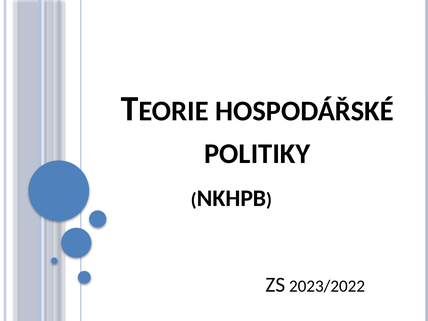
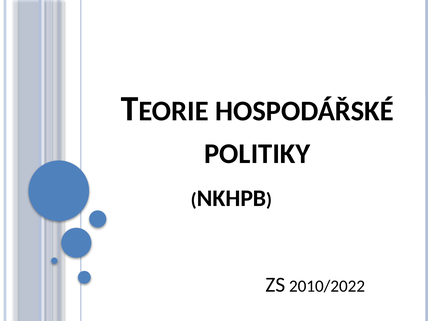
2023/2022: 2023/2022 -> 2010/2022 (327, 286)
